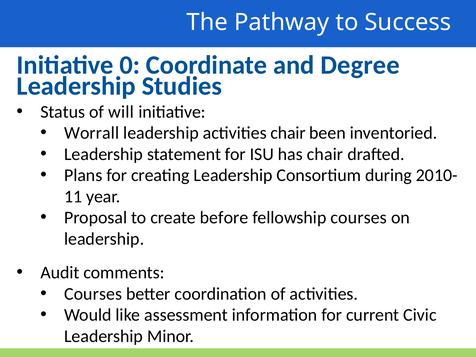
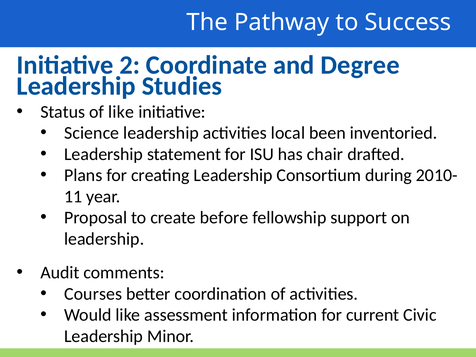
0: 0 -> 2 (130, 65)
of will: will -> like (121, 112)
Worrall: Worrall -> Science (92, 133)
activities chair: chair -> local (288, 133)
fellowship courses: courses -> support (359, 218)
